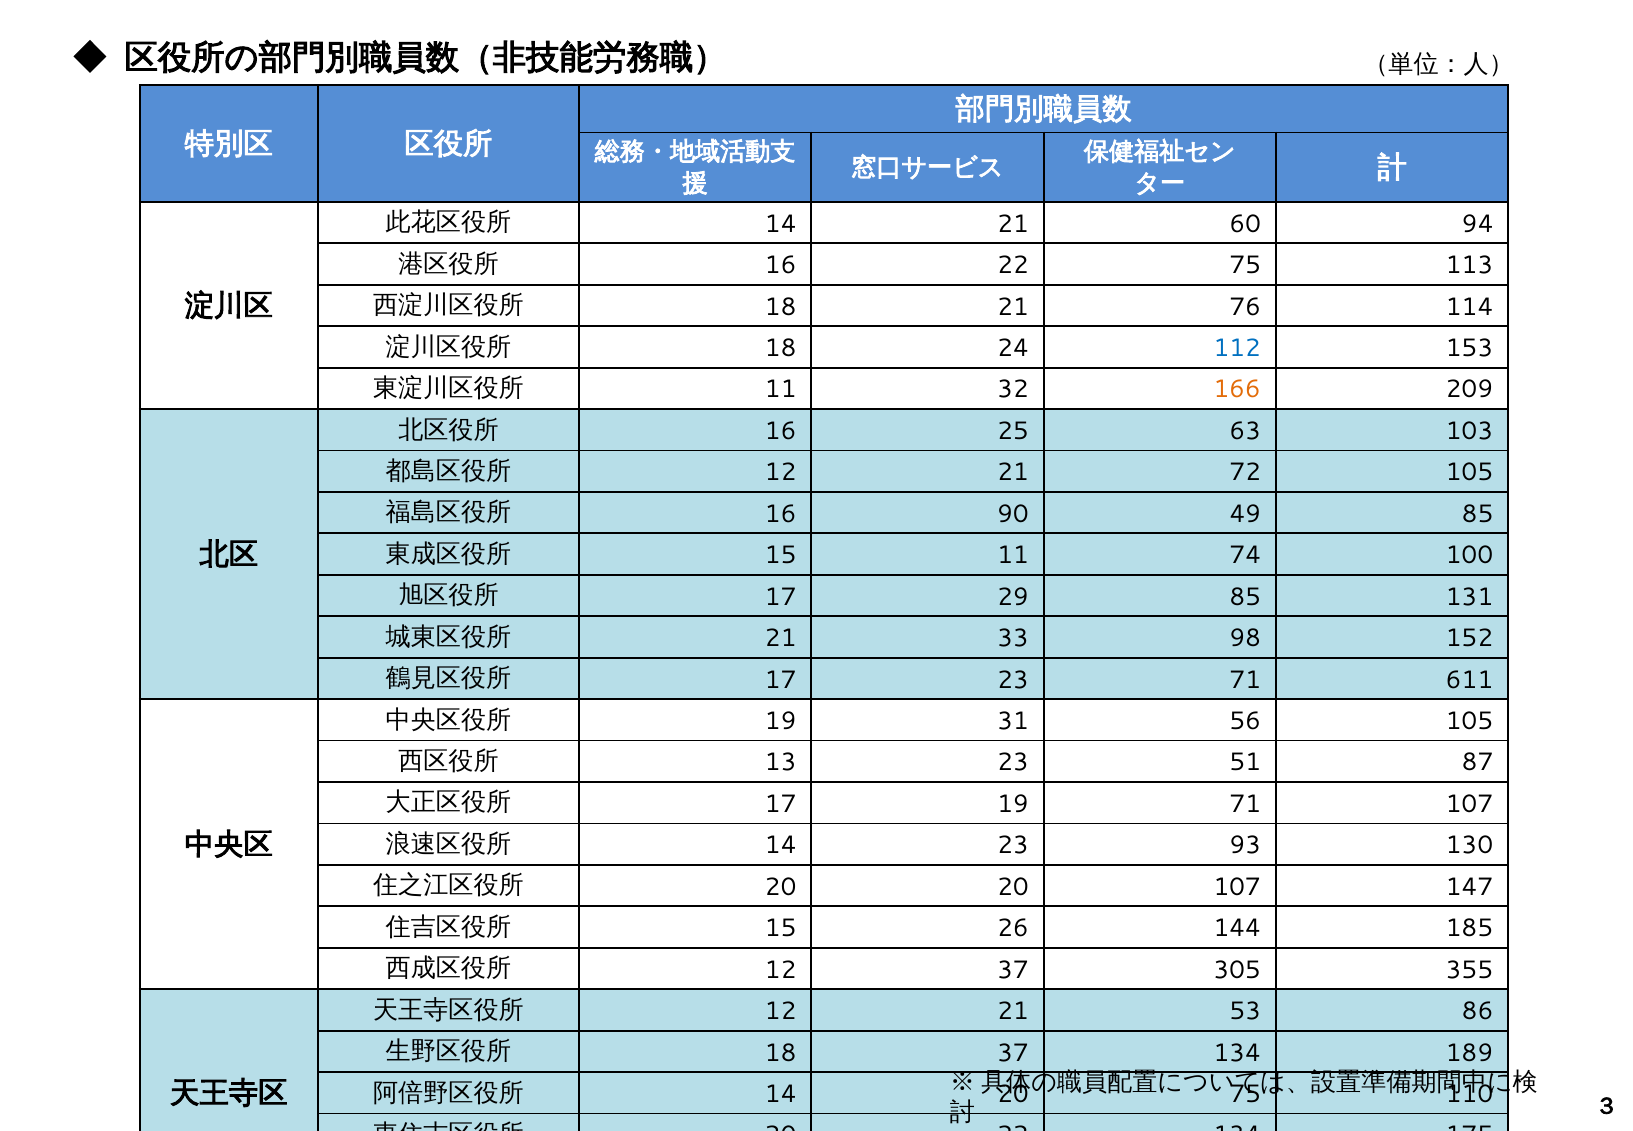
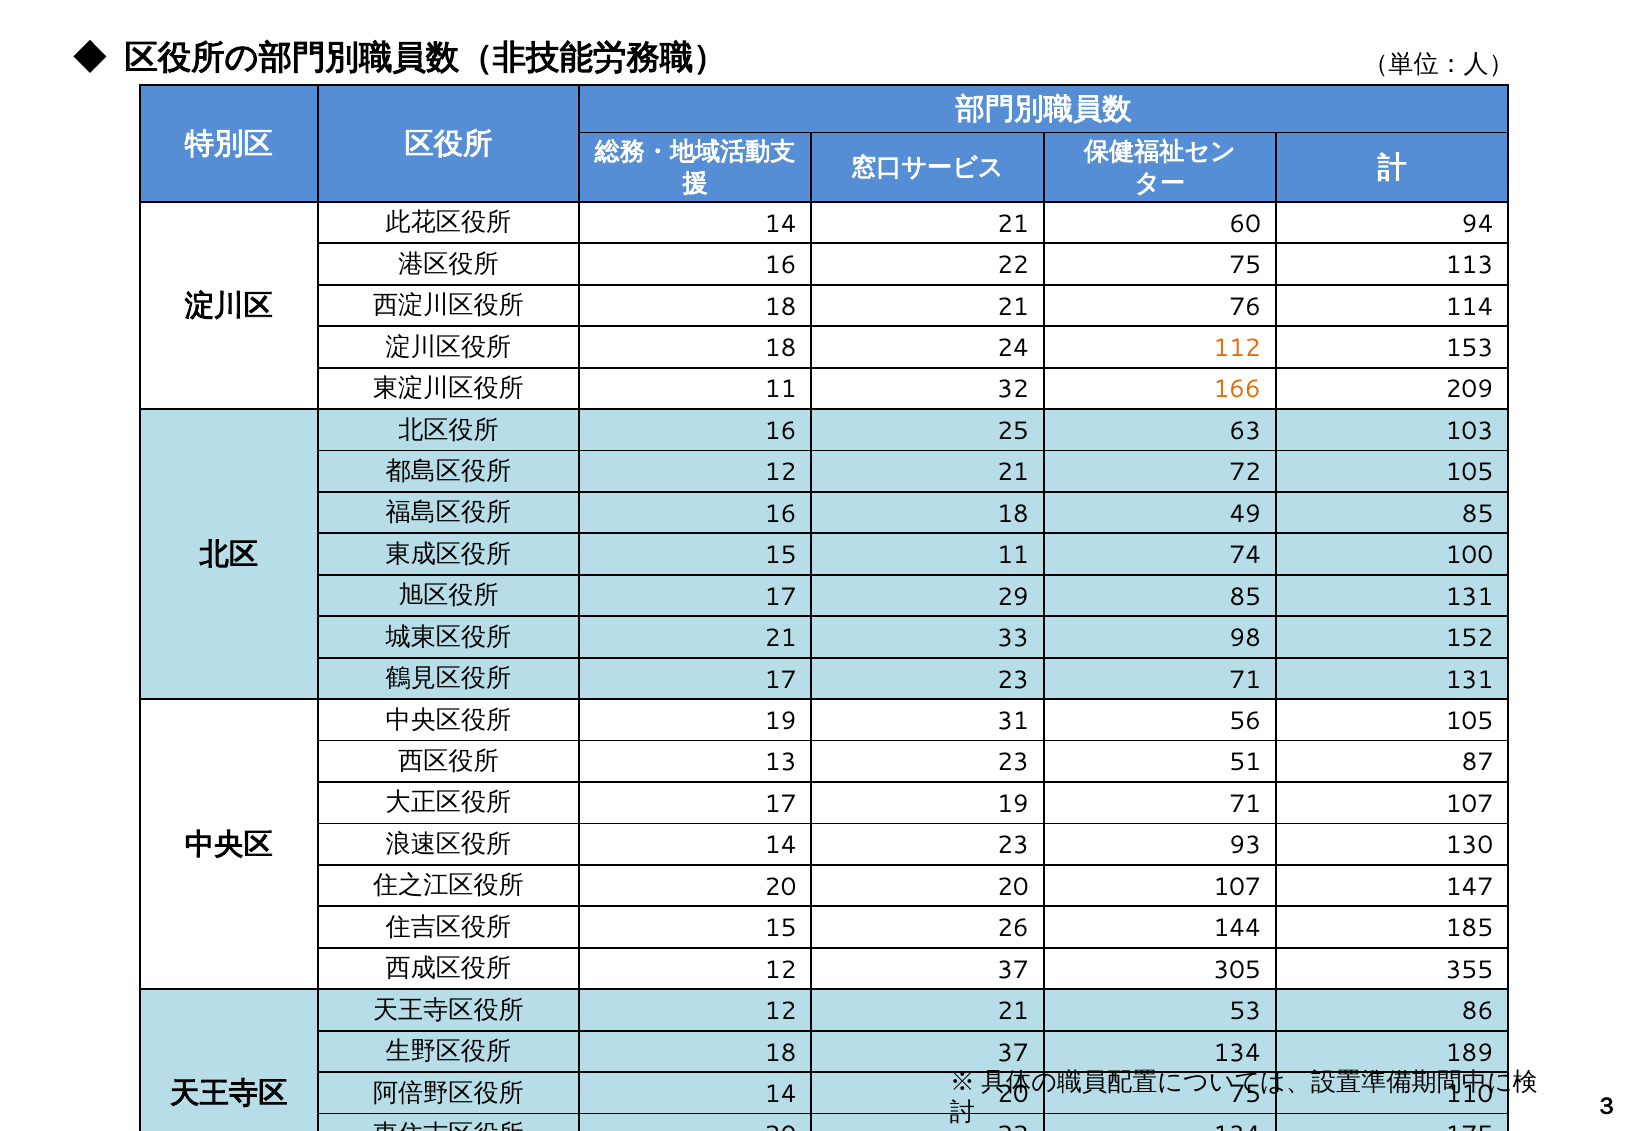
112 colour: blue -> orange (1237, 348)
16 90: 90 -> 18 (1013, 514)
71 611: 611 -> 131 (1469, 679)
